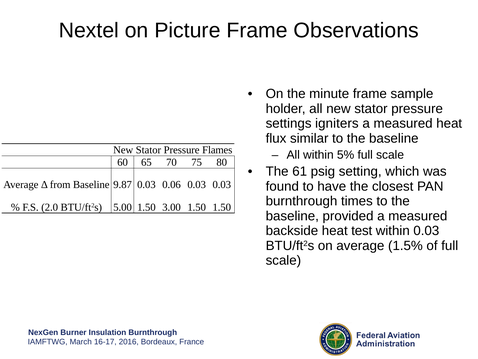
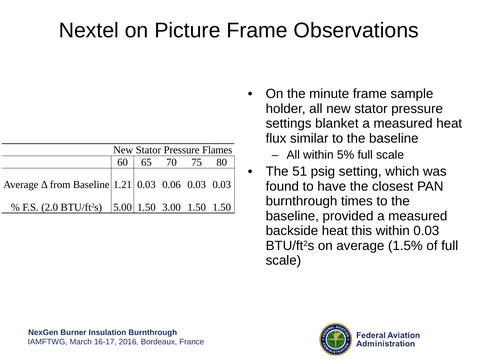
igniters: igniters -> blanket (337, 123)
61: 61 -> 51 (300, 171)
9.87: 9.87 -> 1.21 (123, 184)
test: test -> this (362, 231)
